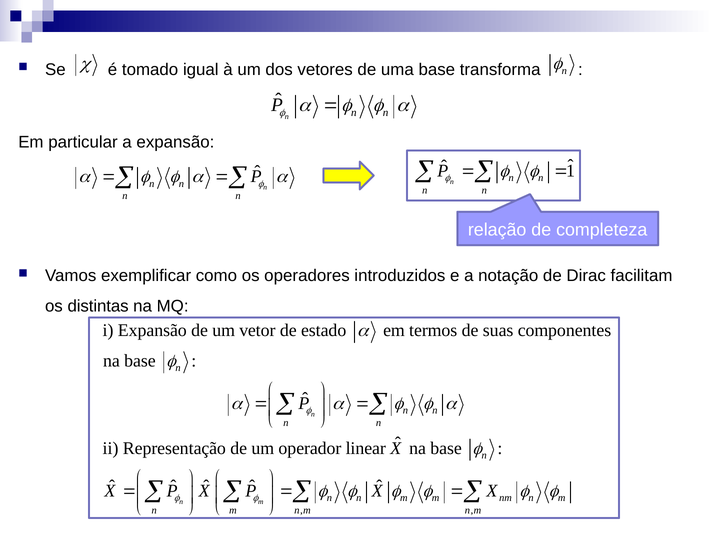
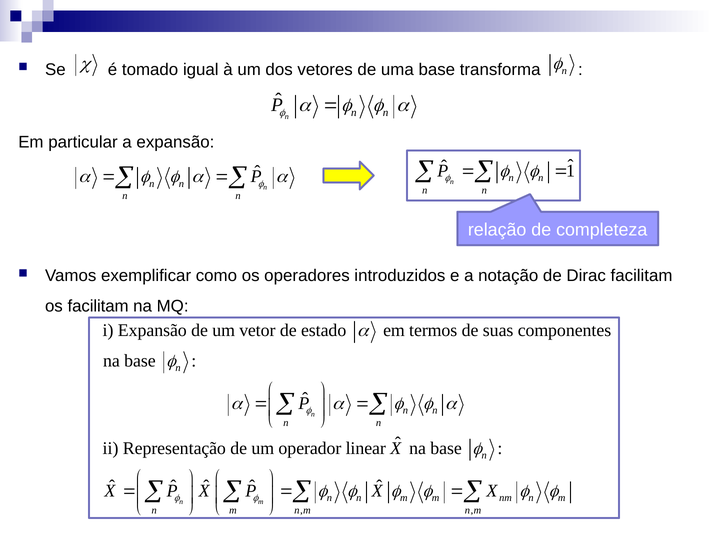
os distintas: distintas -> facilitam (98, 306)
